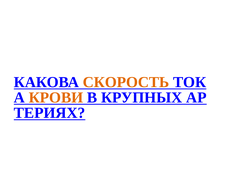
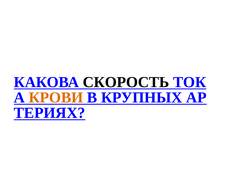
СКОРОСТЬ colour: orange -> black (126, 82)
